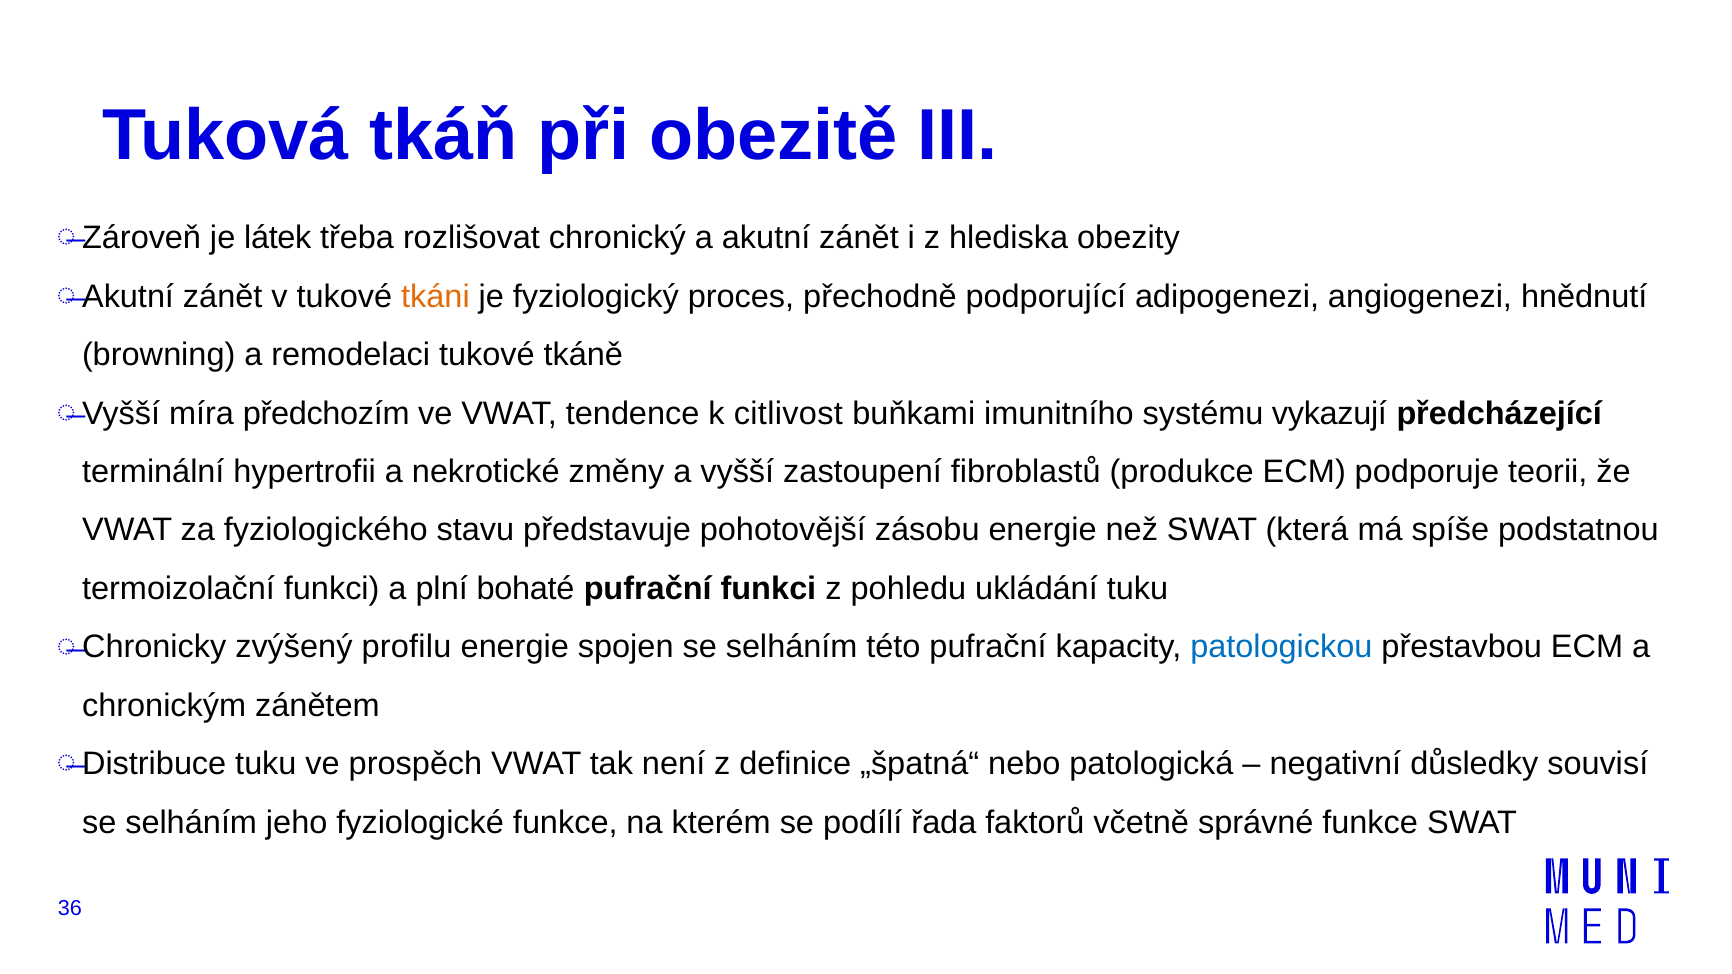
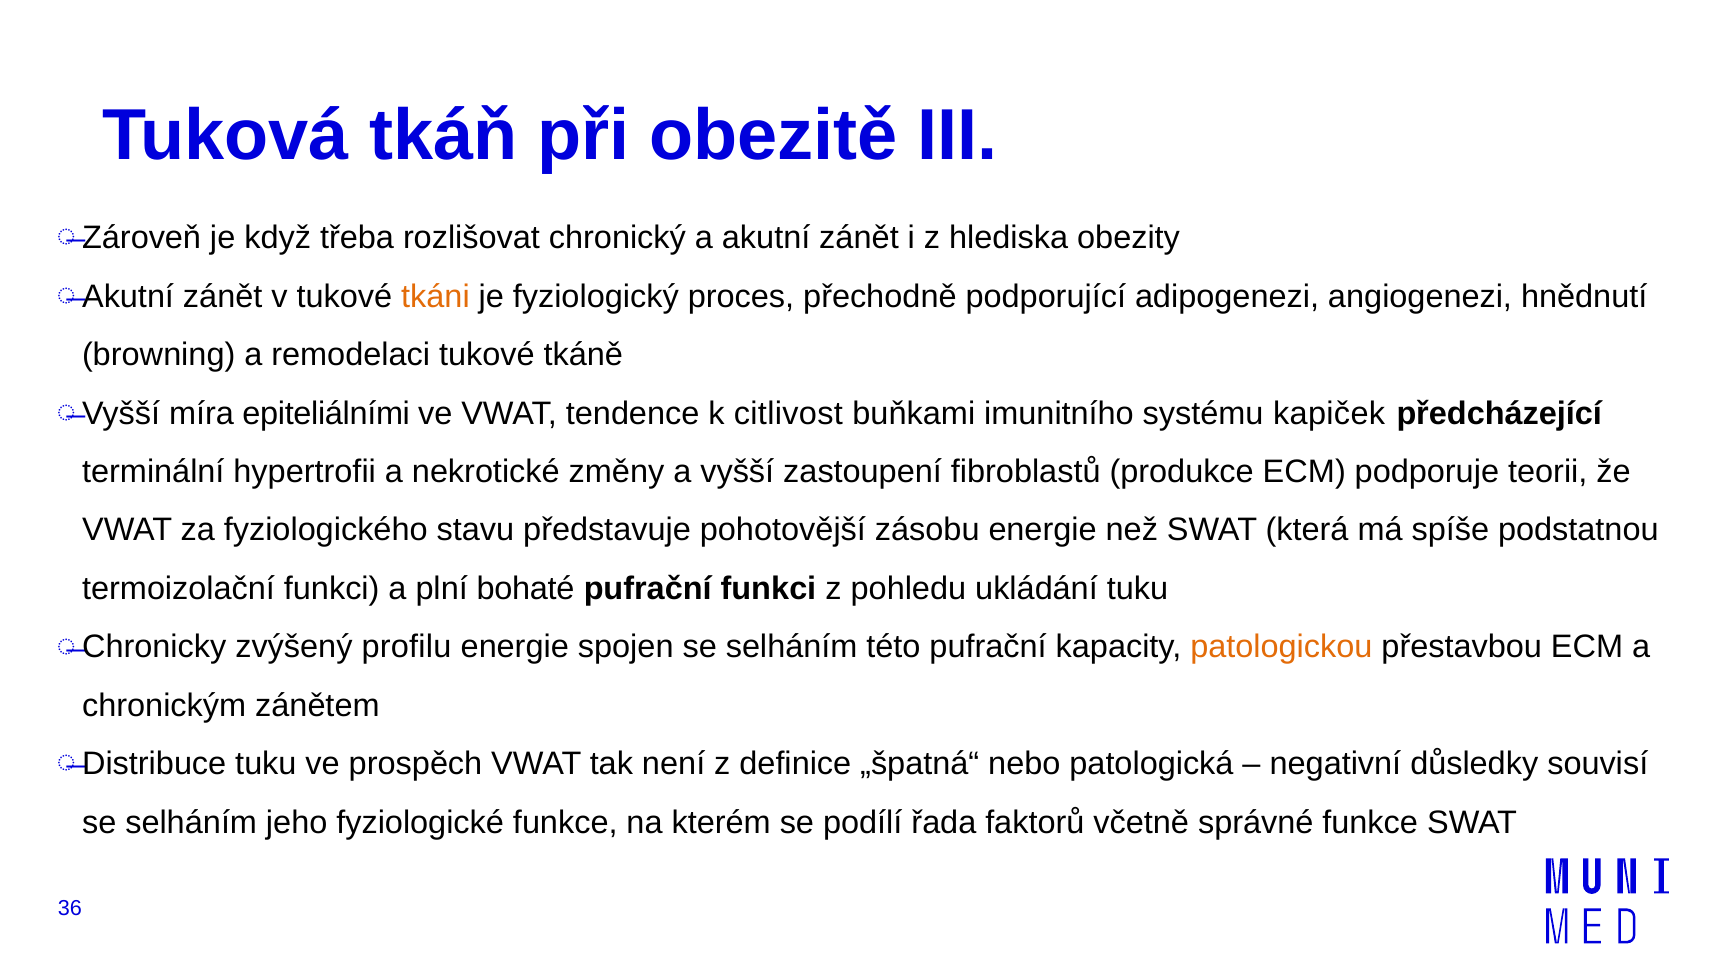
látek: látek -> když (278, 238)
předchozím: předchozím -> epiteliálními (326, 413)
vykazují: vykazují -> kapiček (1329, 413)
patologickou colour: blue -> orange (1281, 647)
